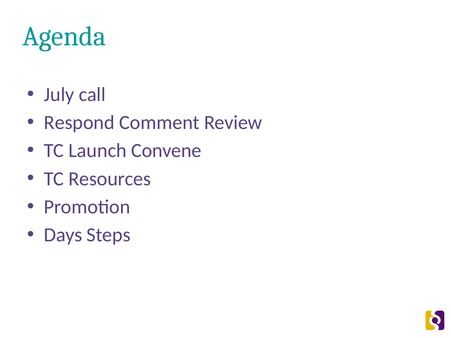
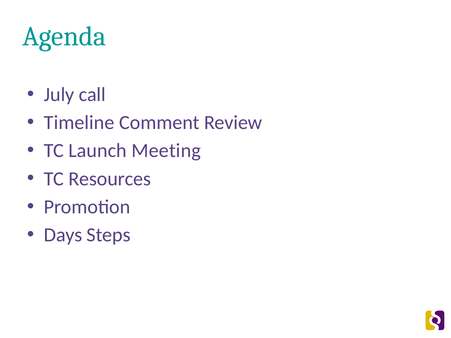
Respond: Respond -> Timeline (79, 123)
Convene: Convene -> Meeting (166, 151)
